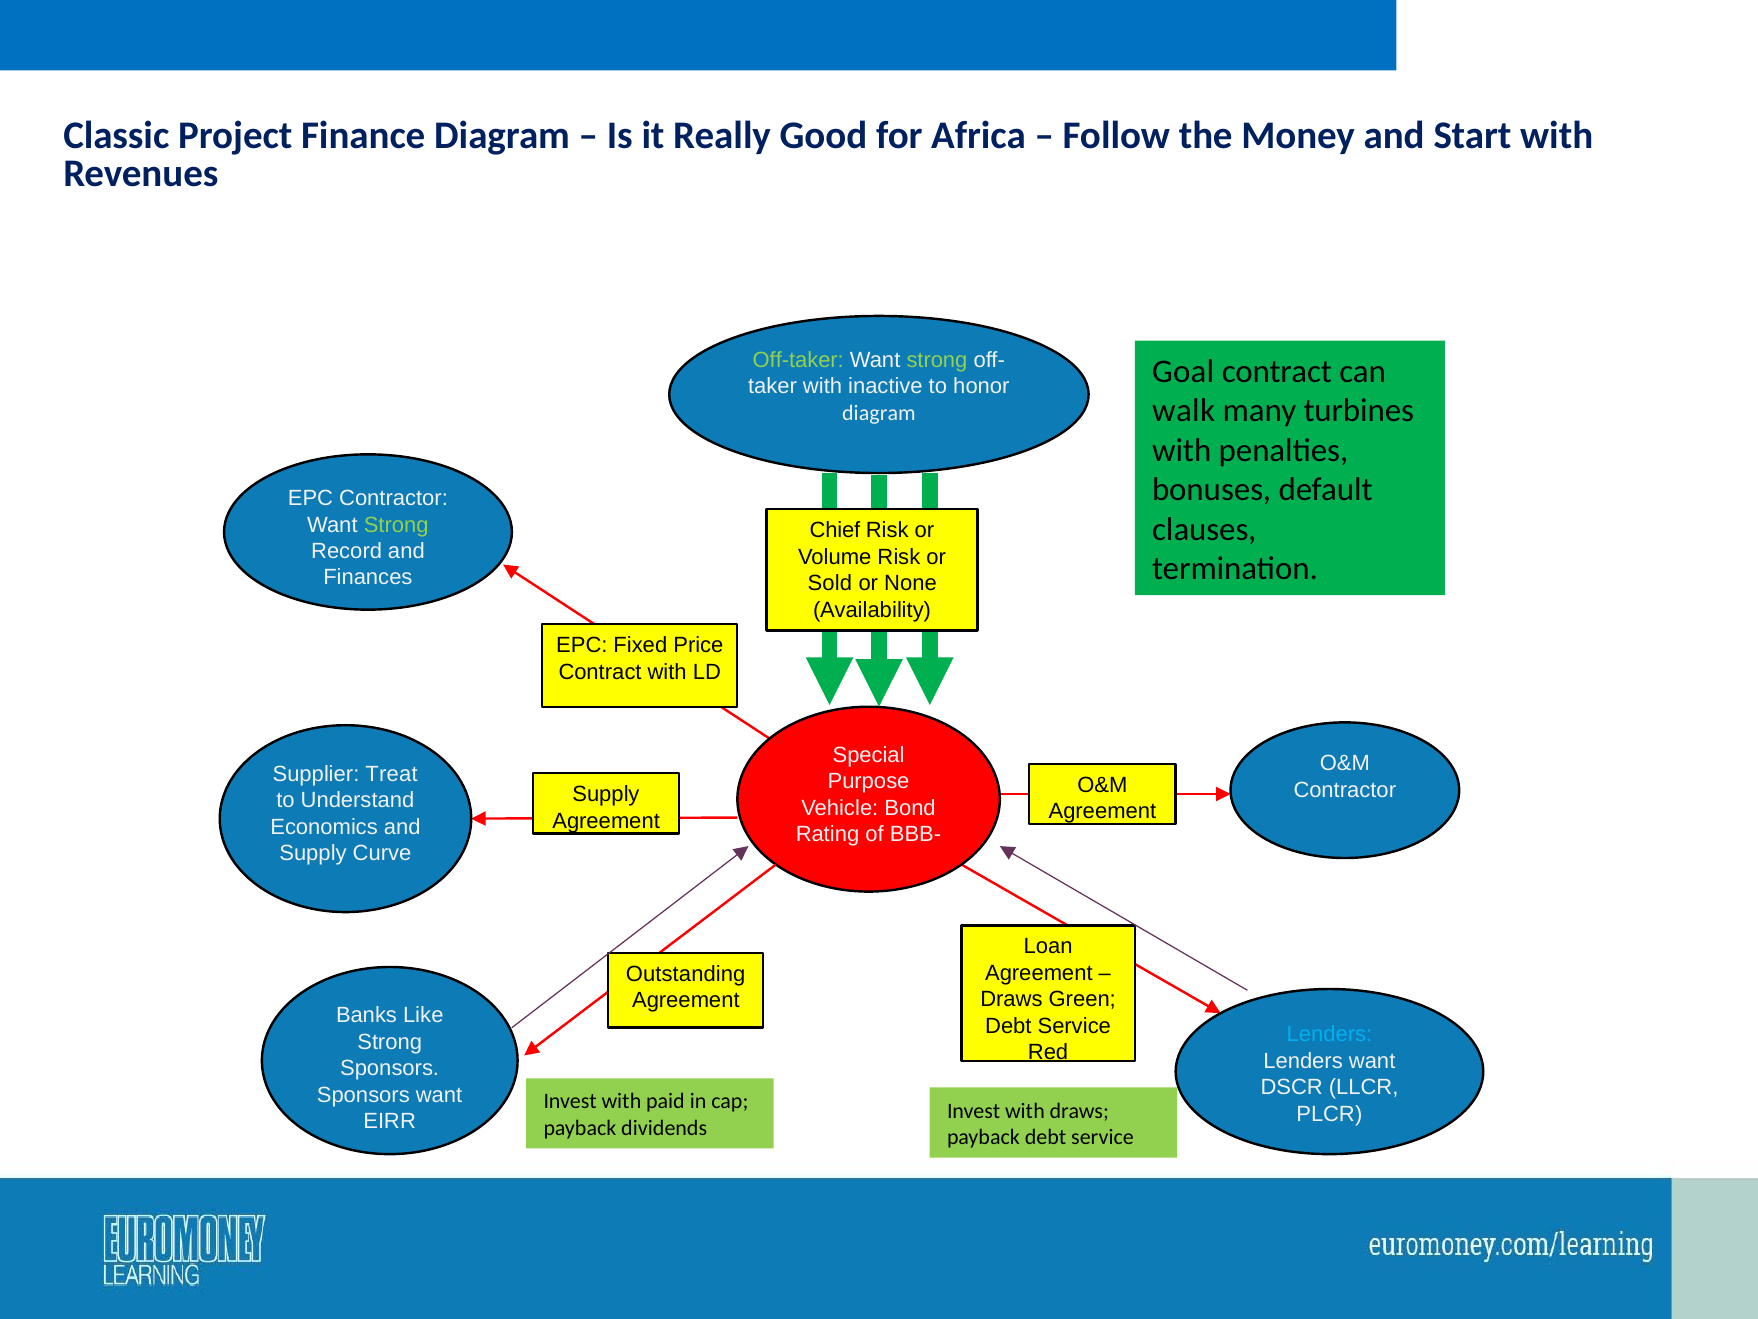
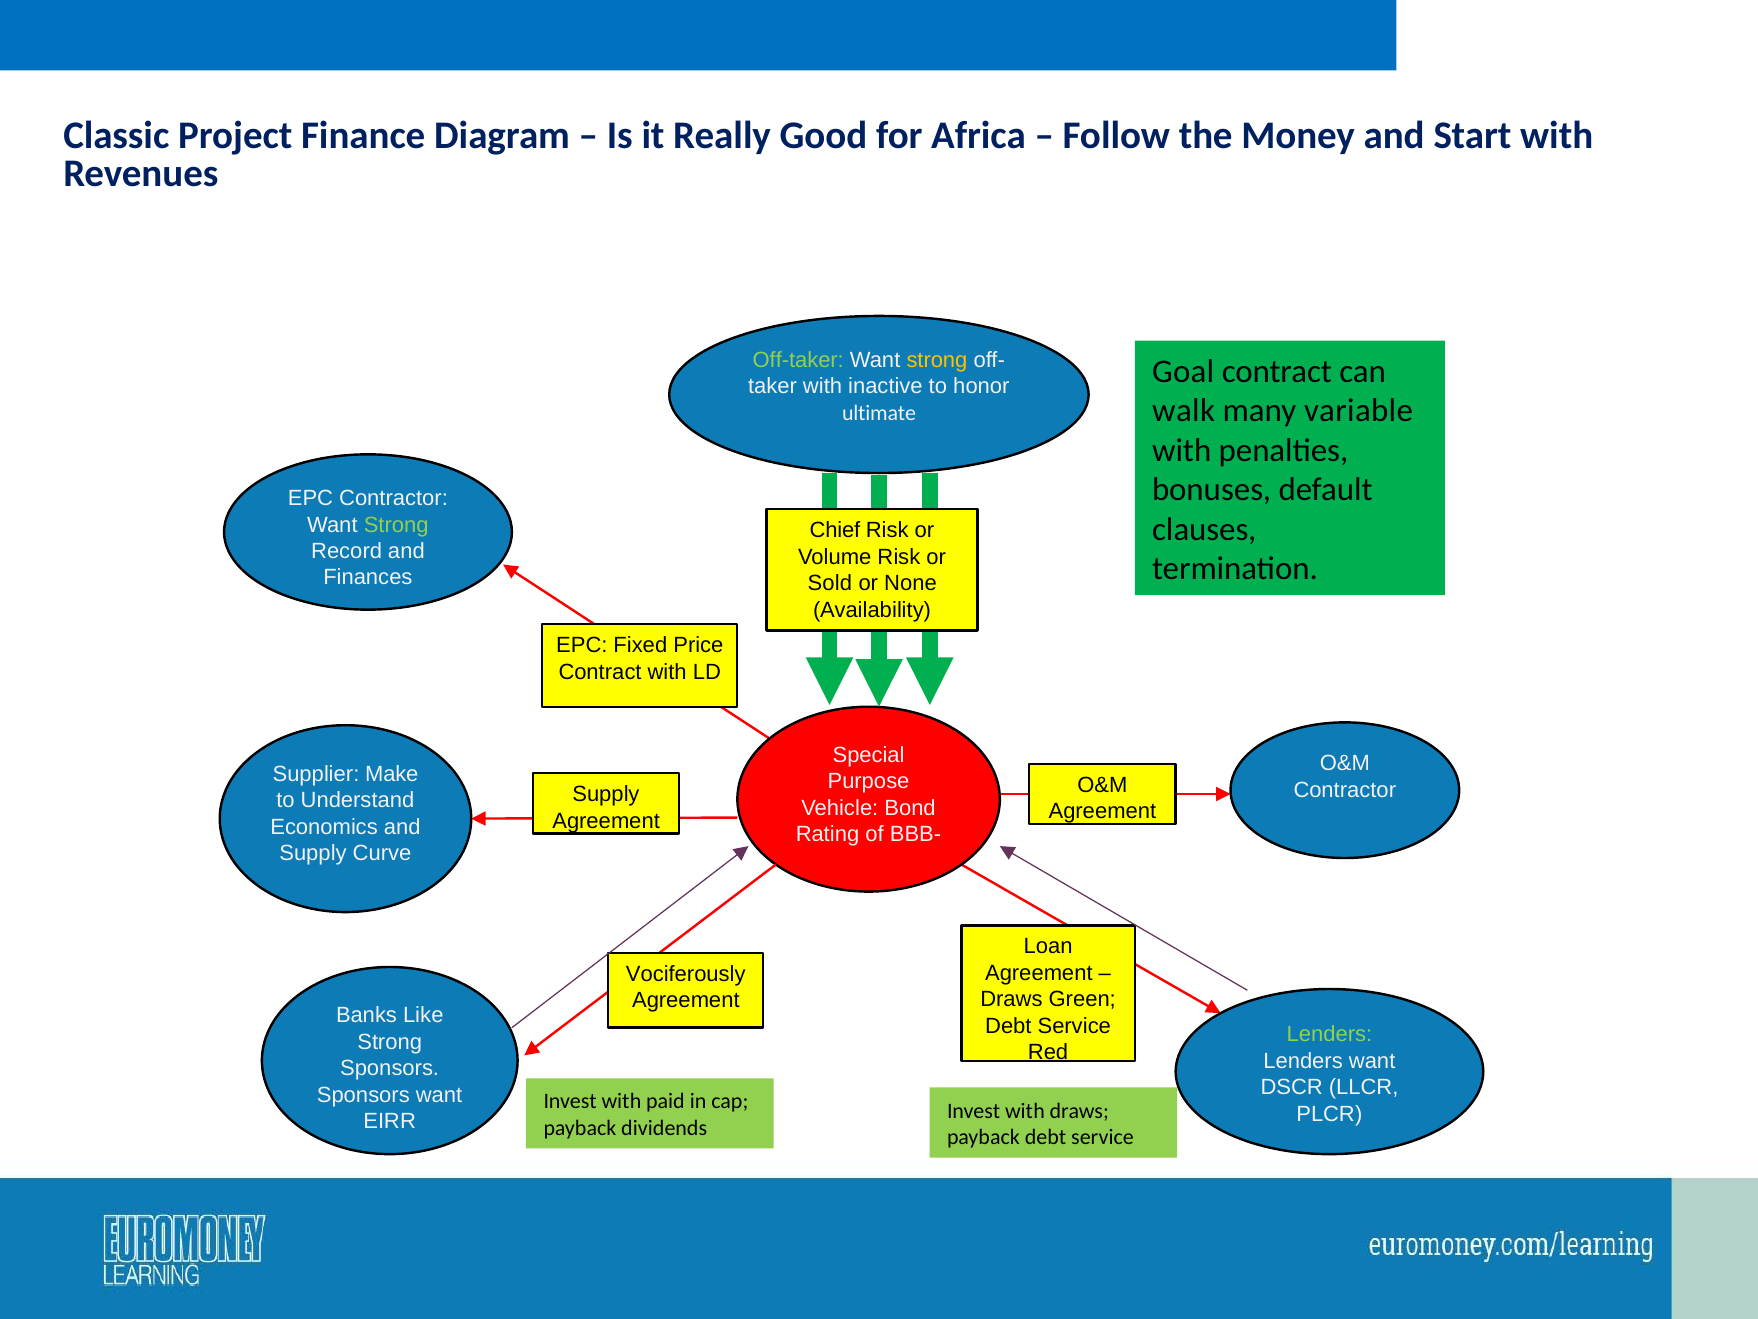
strong colour: light green -> yellow (937, 360)
turbines: turbines -> variable (1359, 411)
diagram: diagram -> ultimate (879, 413)
Treat: Treat -> Make (392, 774)
Outstanding: Outstanding -> Vociferously (686, 974)
Lenders colour: light blue -> light green (1330, 1034)
